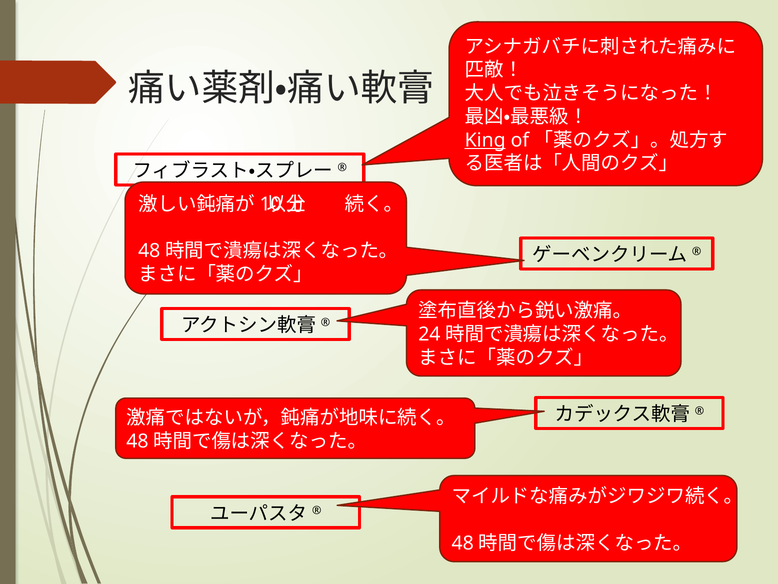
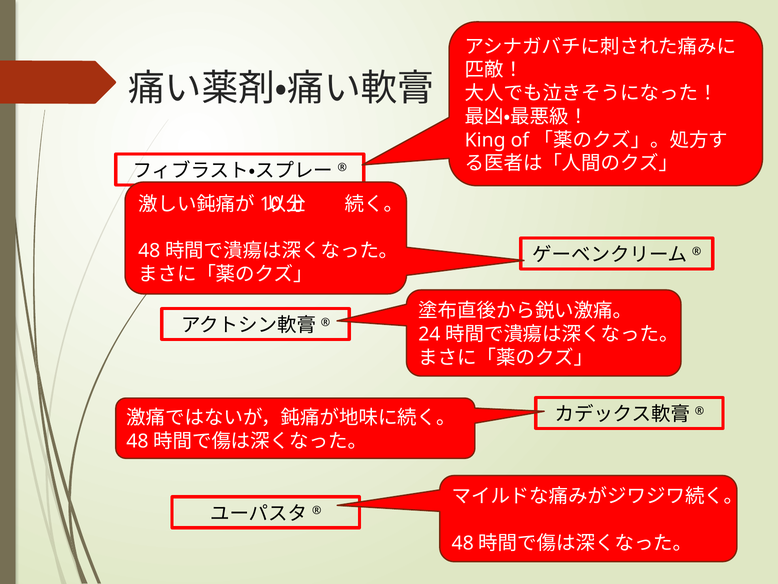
King underline: present -> none (485, 140)
